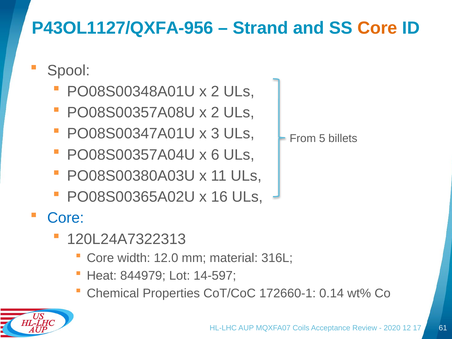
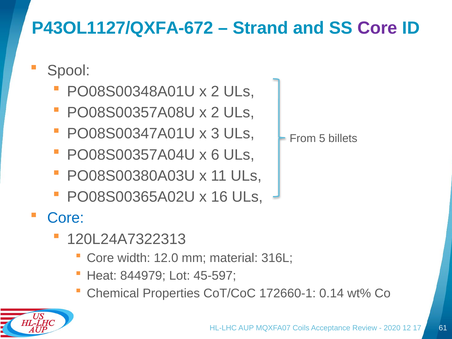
P43OL1127/QXFA-956: P43OL1127/QXFA-956 -> P43OL1127/QXFA-672 (123, 28)
Core colour: orange -> purple (377, 28)
14-597: 14-597 -> 45-597 (215, 276)
